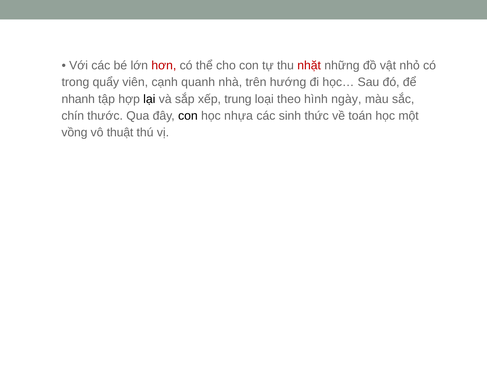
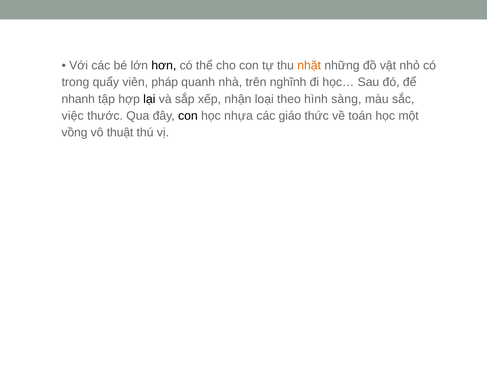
hơn colour: red -> black (164, 65)
nhặt colour: red -> orange (309, 65)
cạnh: cạnh -> pháp (165, 82)
hướng: hướng -> nghĩnh (288, 82)
trung: trung -> nhận (238, 99)
ngày: ngày -> sàng (346, 99)
chín: chín -> việc (73, 116)
sinh: sinh -> giáo (290, 116)
